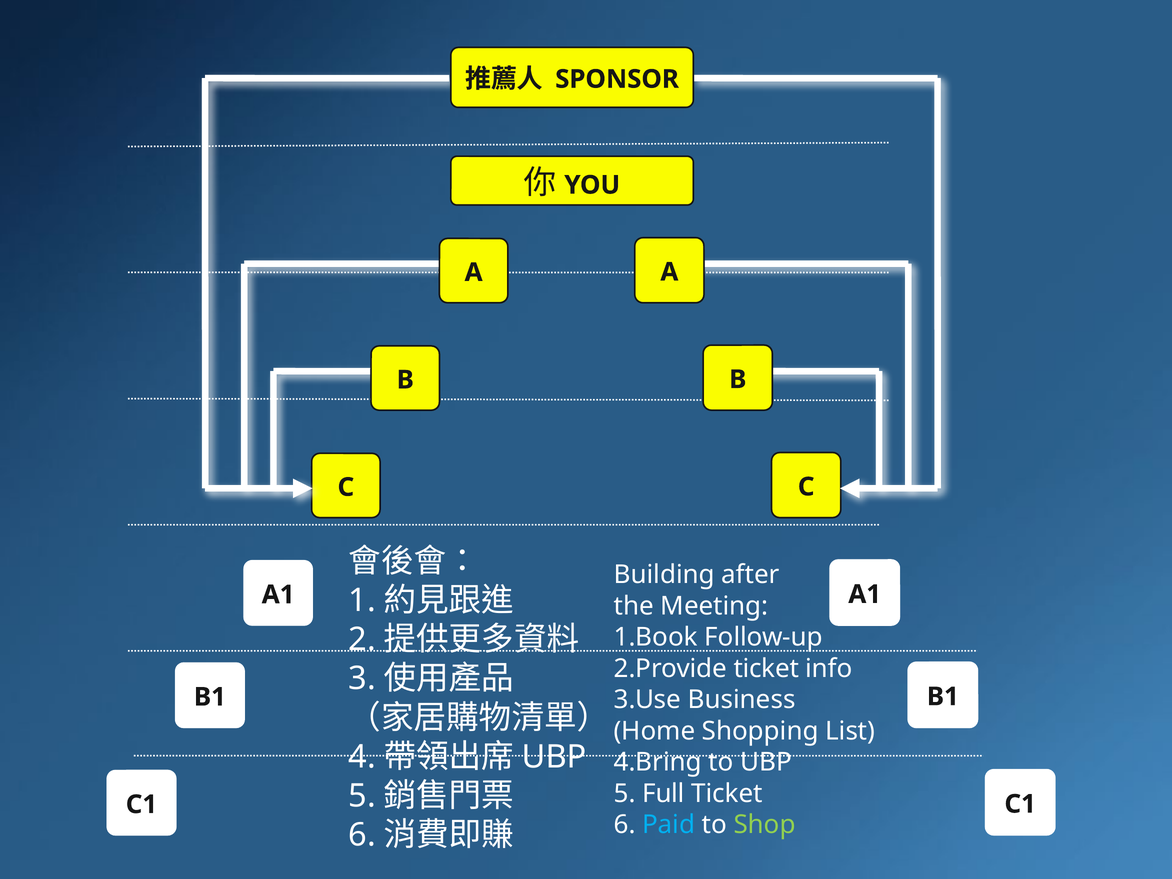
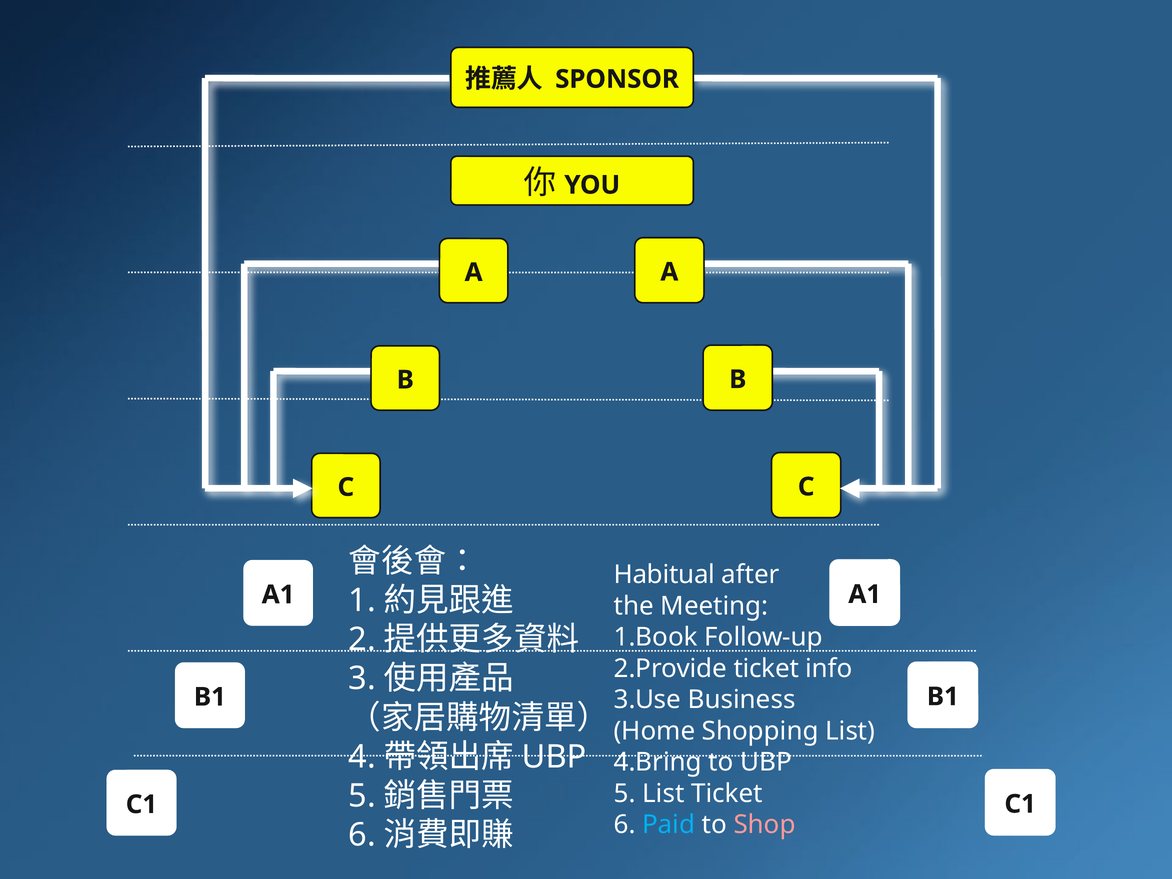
Building: Building -> Habitual (664, 575)
5 Full: Full -> List (663, 793)
Shop colour: light green -> pink (765, 825)
